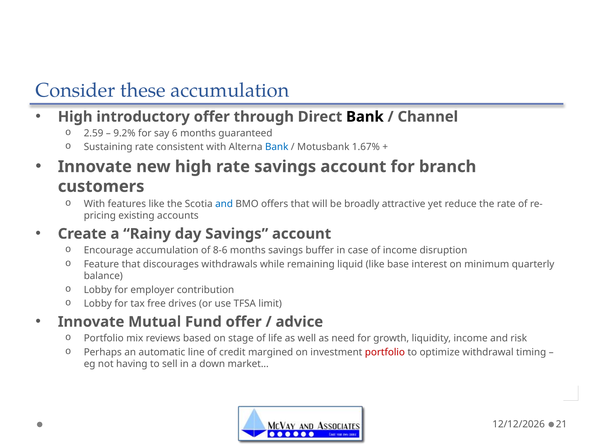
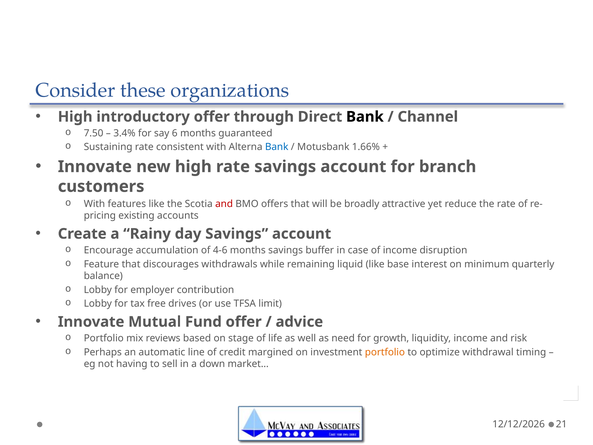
these accumulation: accumulation -> organizations (230, 90)
2.59: 2.59 -> 7.50 (94, 133)
9.2%: 9.2% -> 3.4% (124, 133)
1.67%: 1.67% -> 1.66% (366, 147)
and colour: blue -> red (224, 204)
8-6: 8-6 -> 4-6 (220, 250)
portfolio colour: red -> orange (385, 352)
